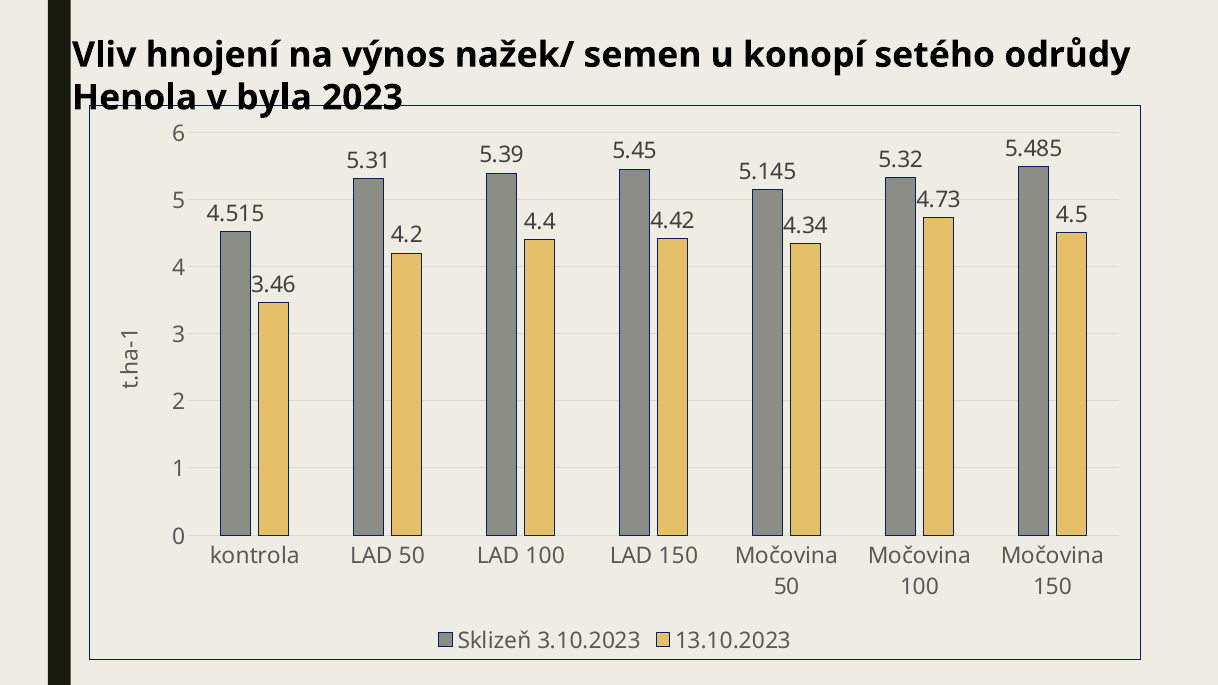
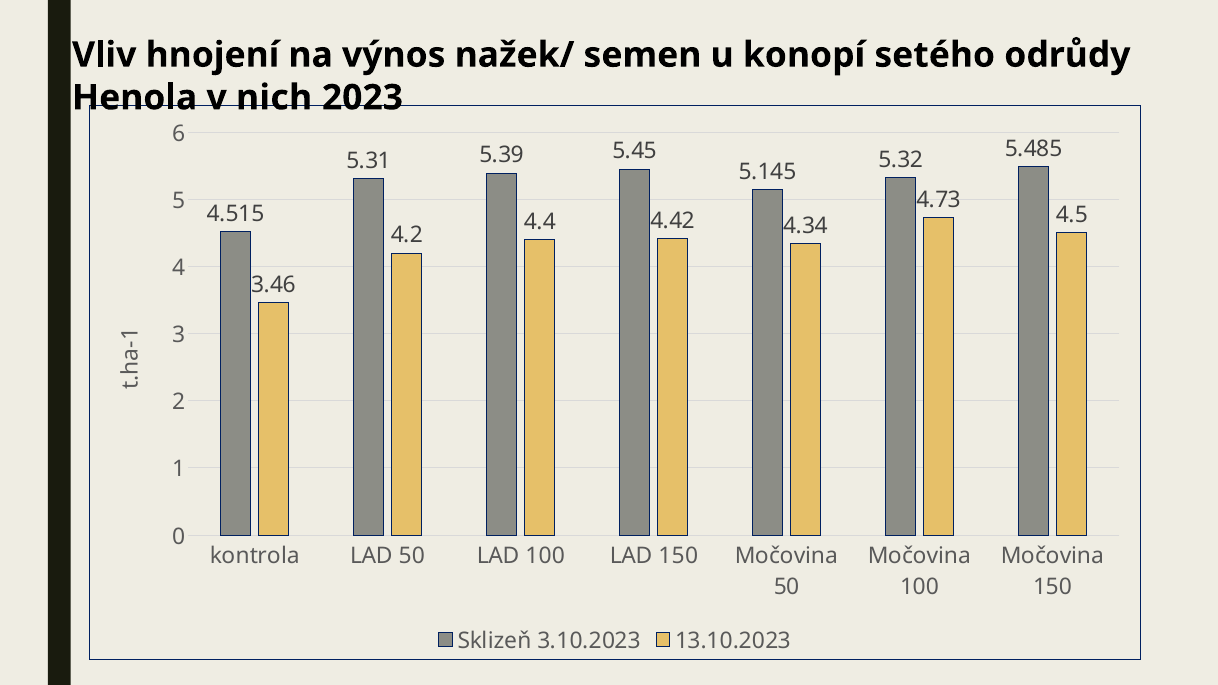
byla: byla -> nich (274, 98)
